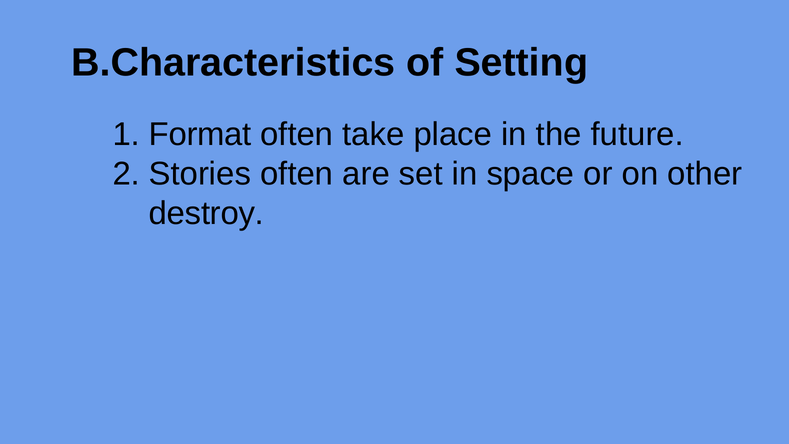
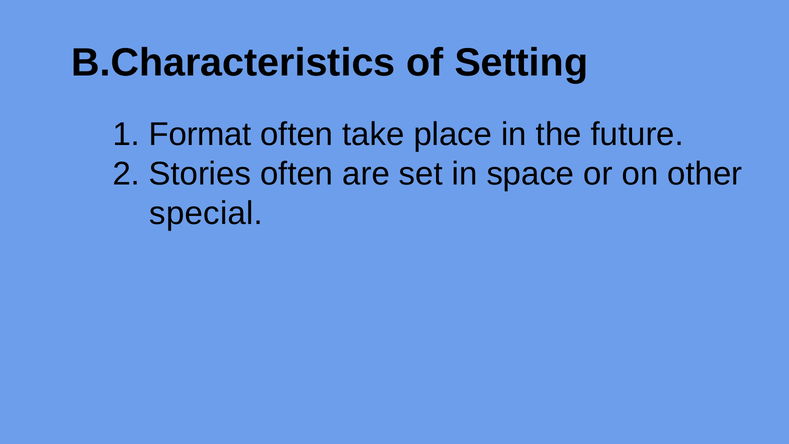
destroy: destroy -> special (206, 213)
